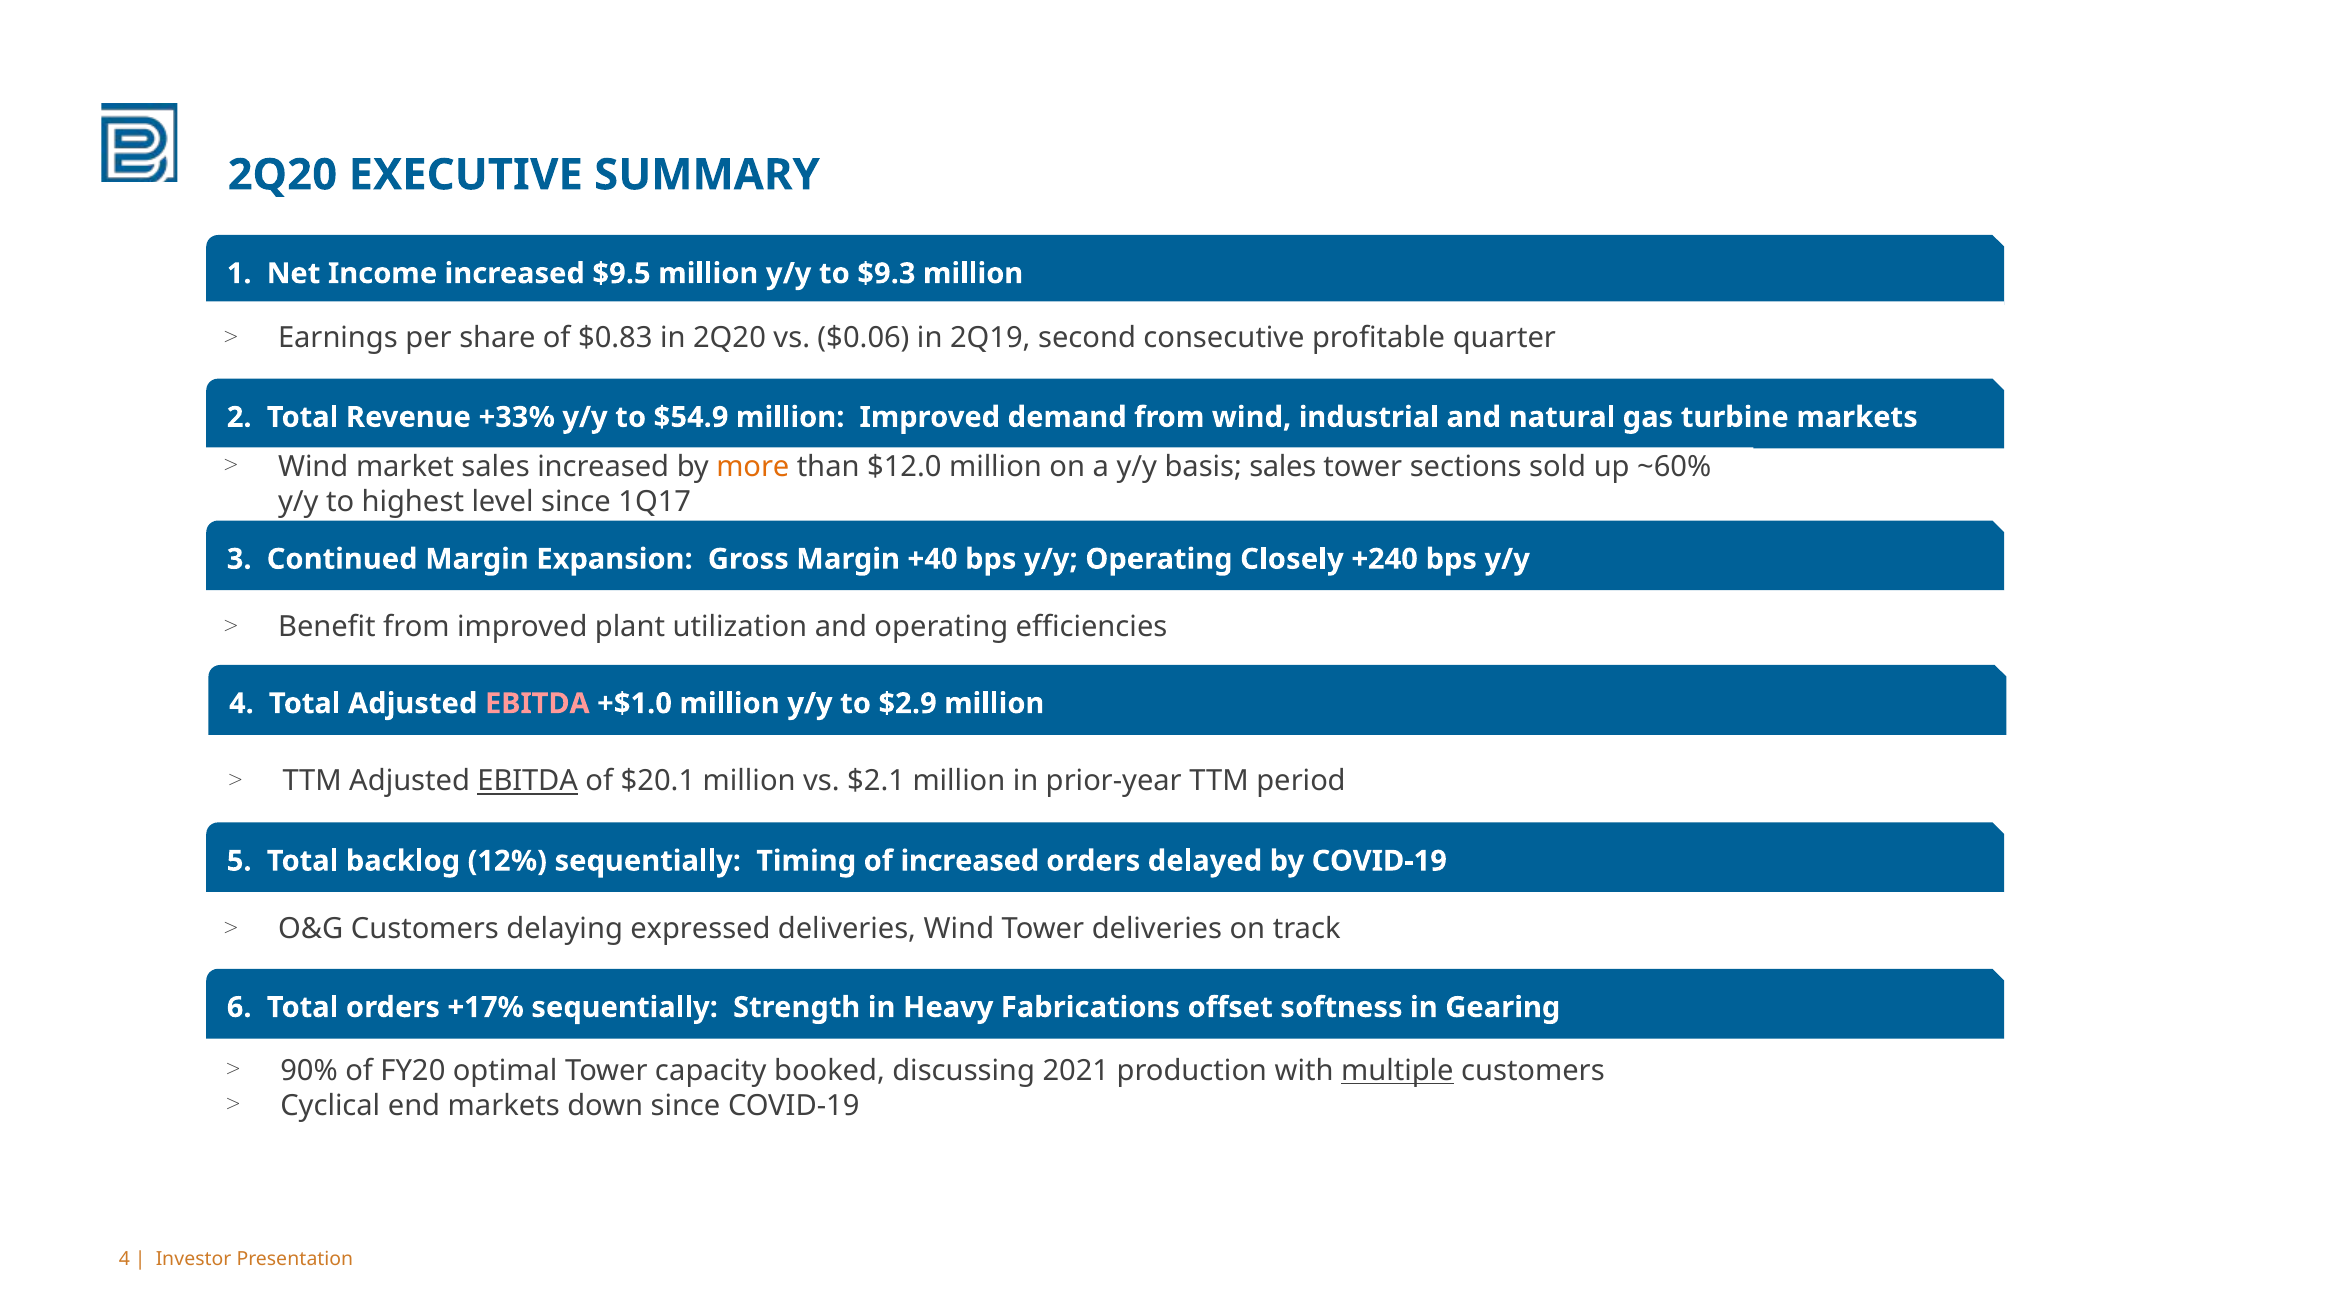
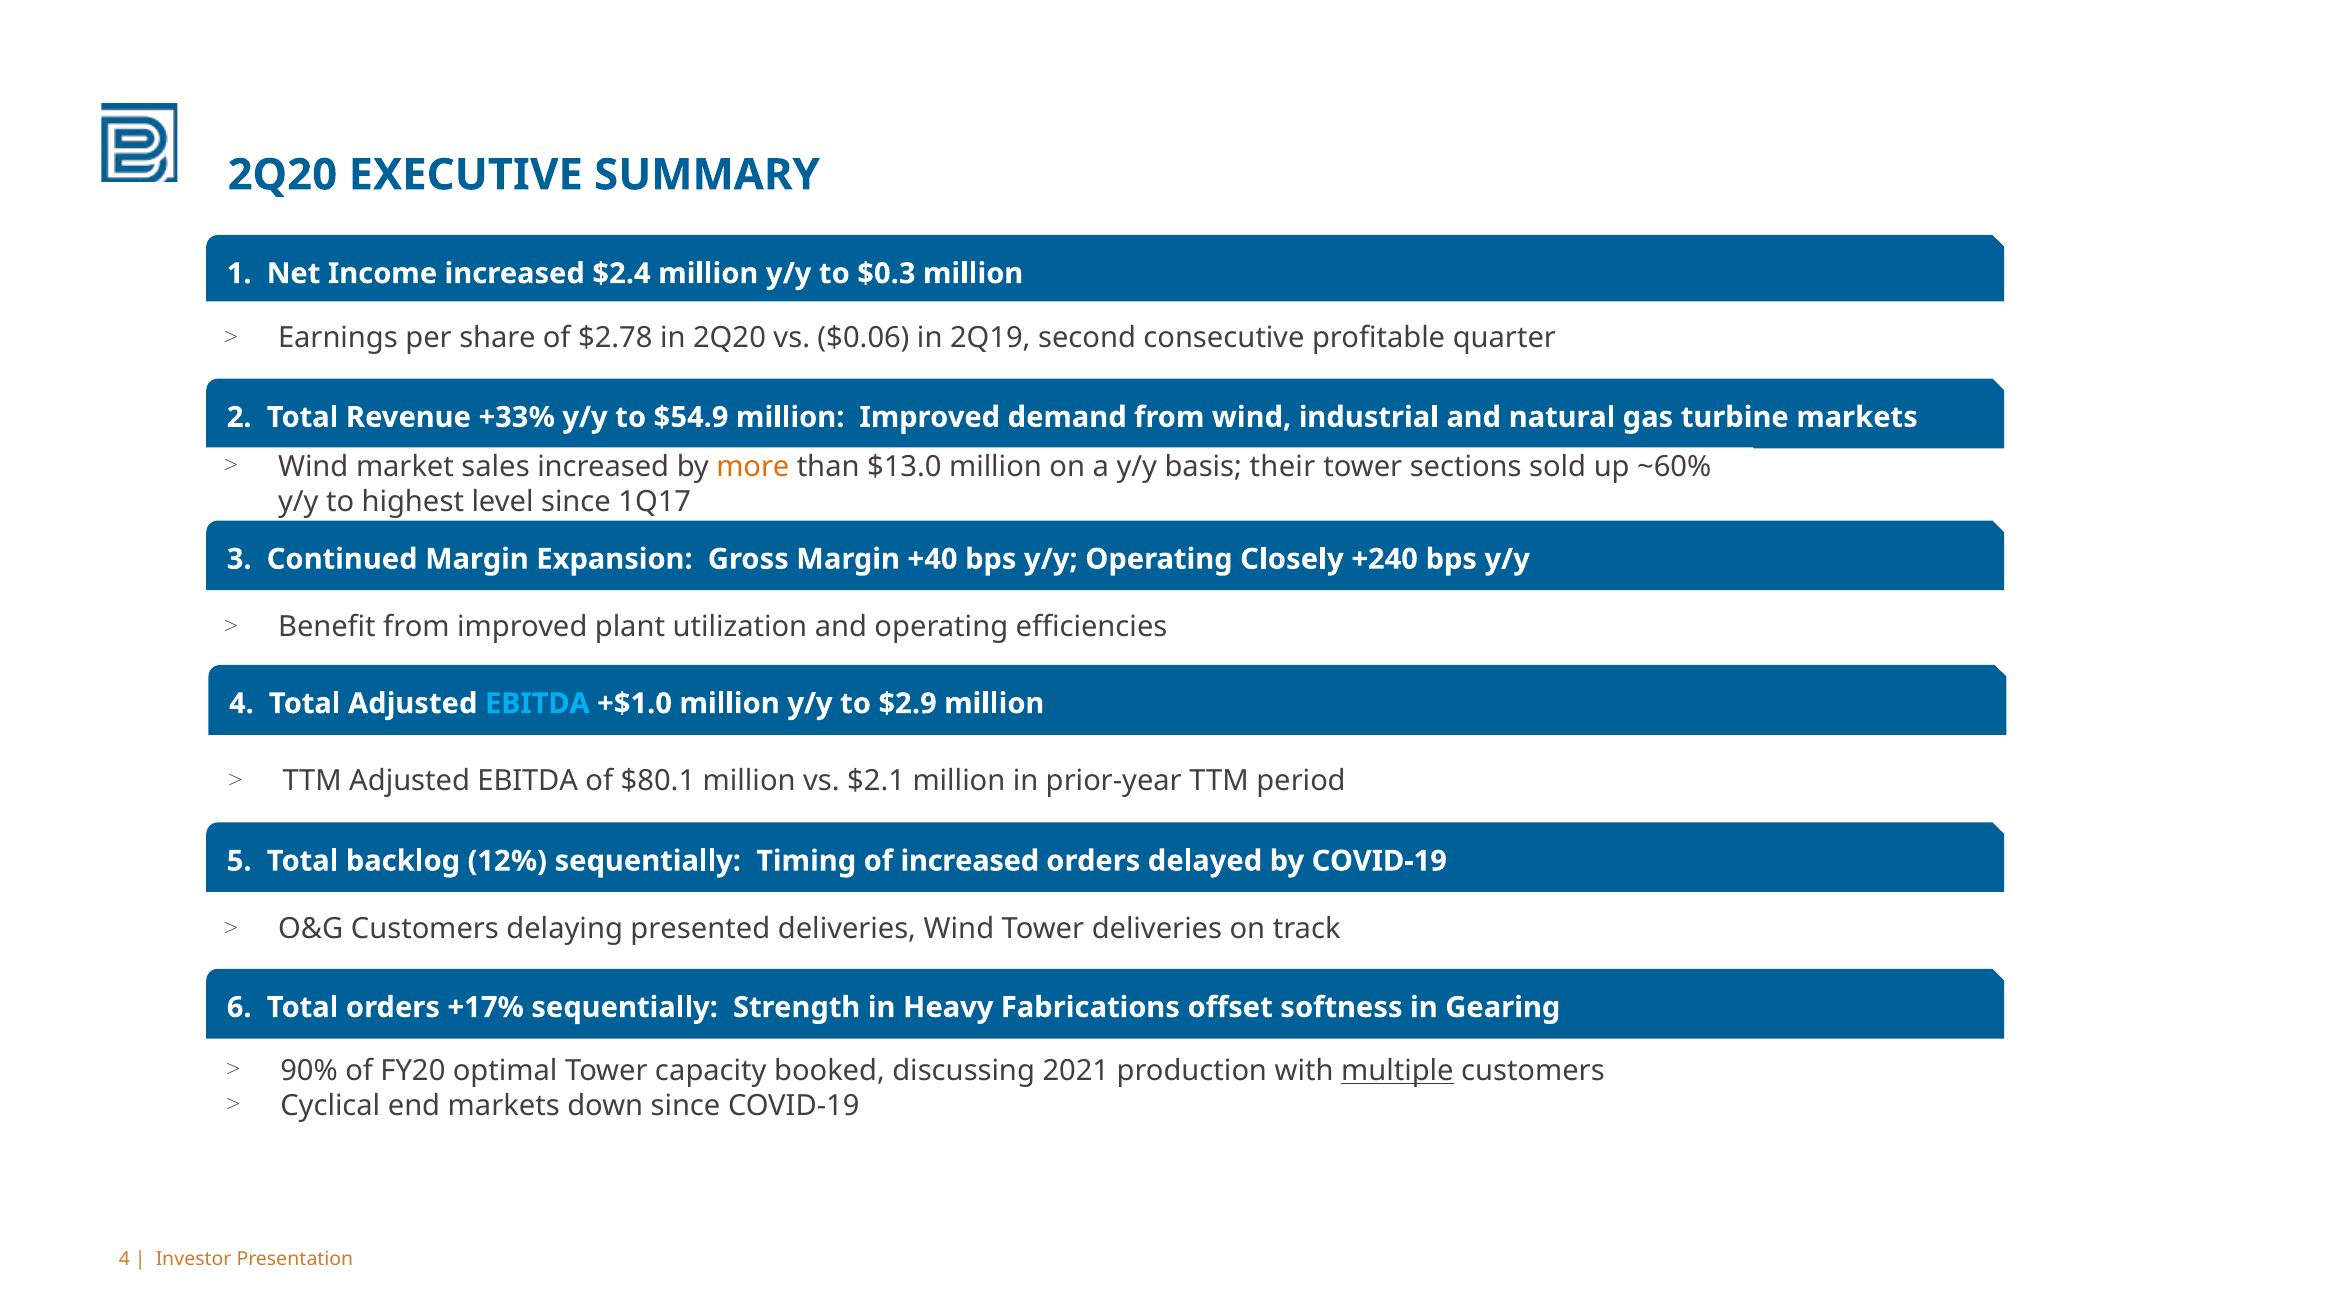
$9.5: $9.5 -> $2.4 (622, 274)
$9.3: $9.3 -> $0.3 (886, 274)
$0.83: $0.83 -> $2.78 (615, 338)
$12.0: $12.0 -> $13.0 (904, 467)
basis sales: sales -> their (1283, 467)
EBITDA colour: pink -> light blue (537, 703)
EBITDA underline: present -> none (528, 781)
$20.1: $20.1 -> $80.1 (658, 781)
expressed: expressed -> presented (700, 929)
